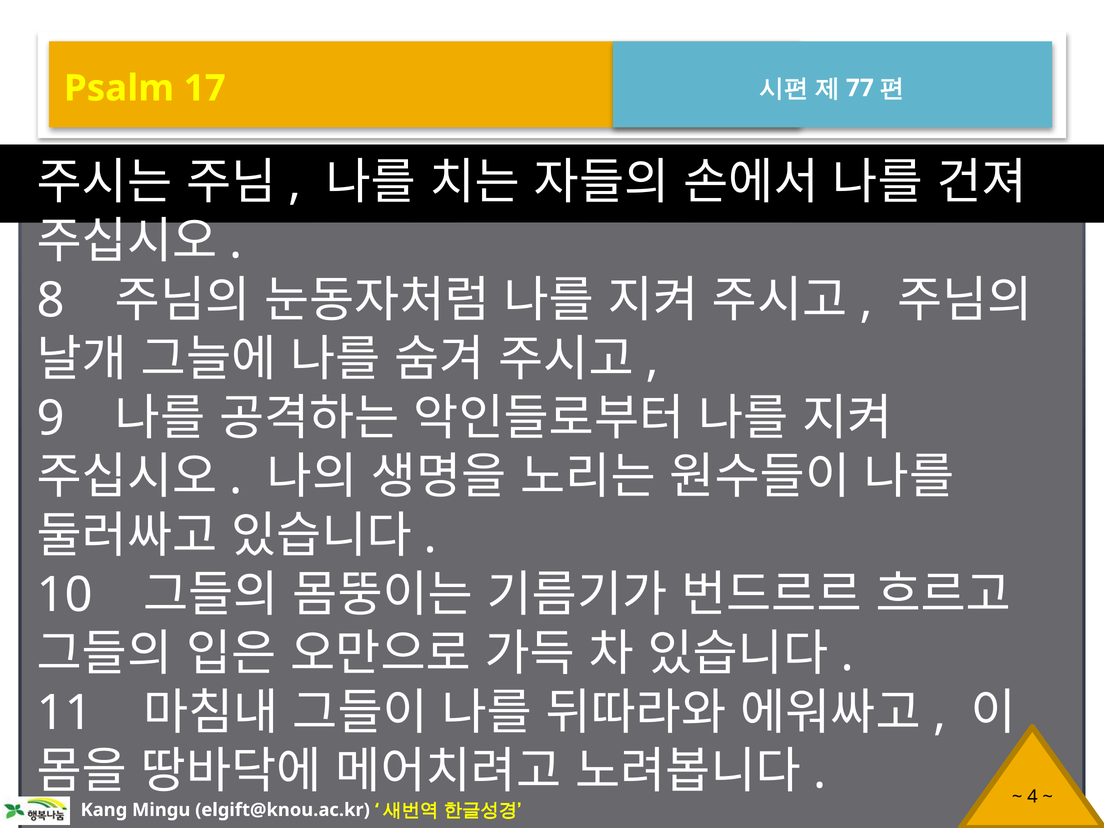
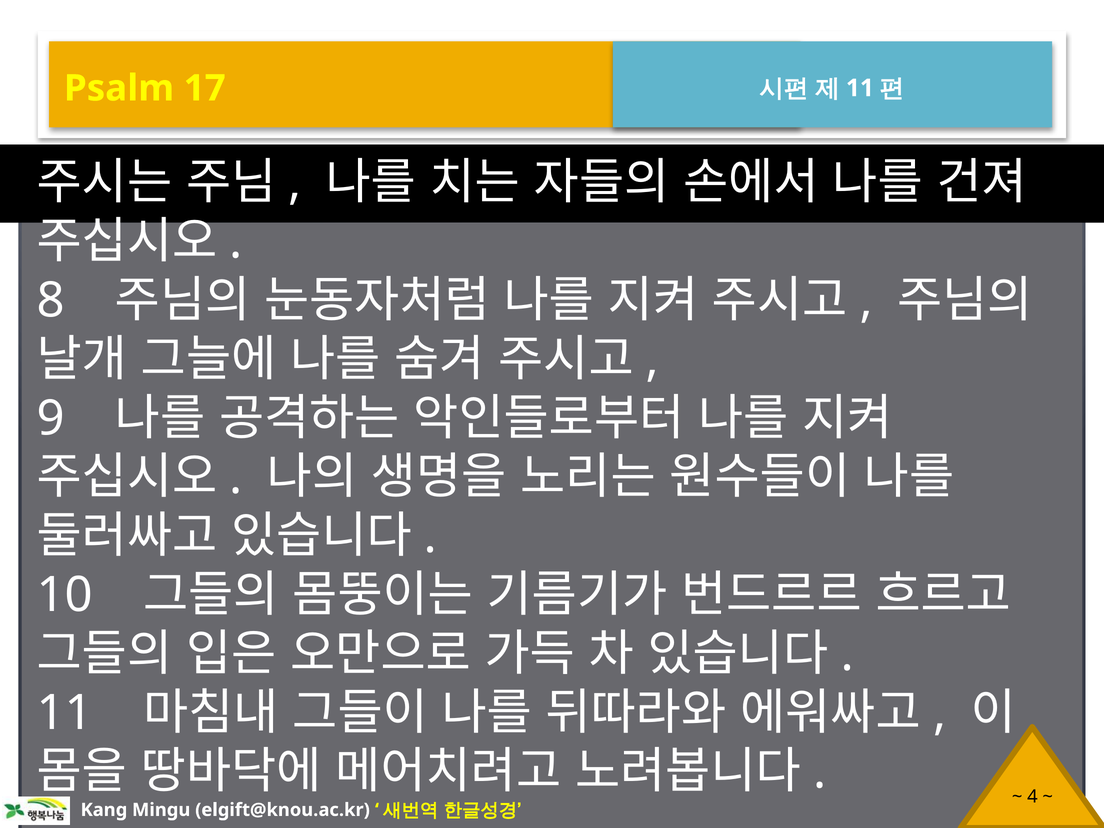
77: 77 -> 11 (860, 88)
